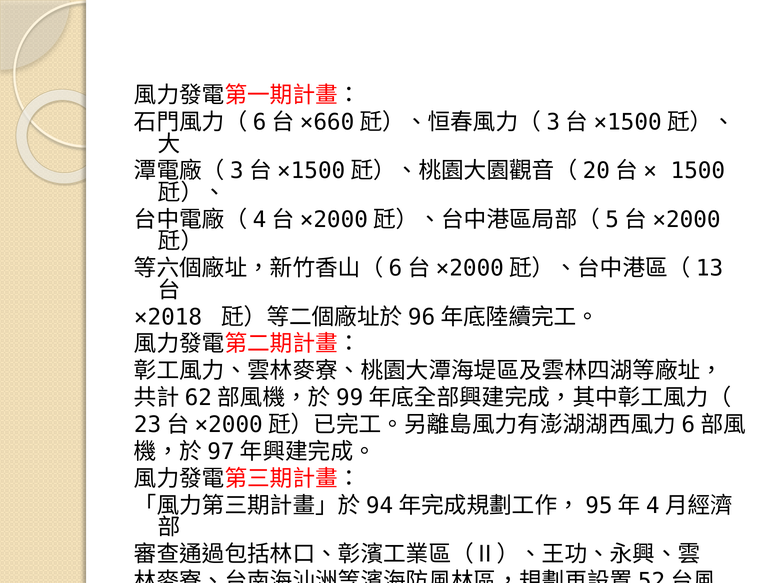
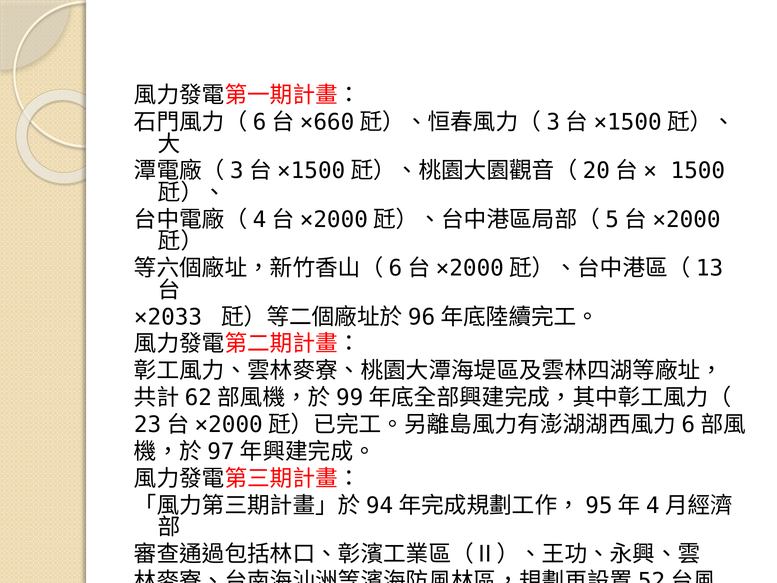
×2018: ×2018 -> ×2033 (168, 317)
